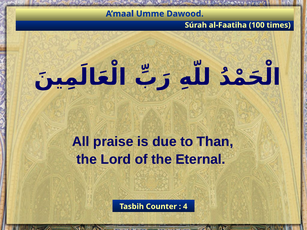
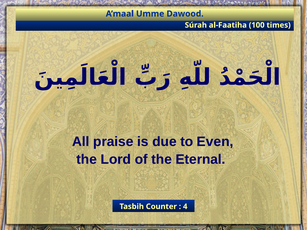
Than: Than -> Even (215, 142)
